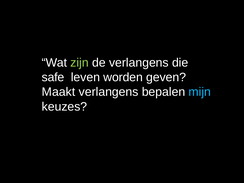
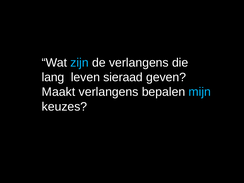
zijn colour: light green -> light blue (80, 63)
safe: safe -> lang (53, 77)
worden: worden -> sieraad (123, 77)
